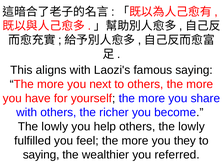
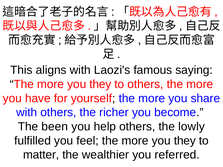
next: next -> they (100, 84)
lowly: lowly -> been (55, 127)
saying: saying -> matter (41, 155)
